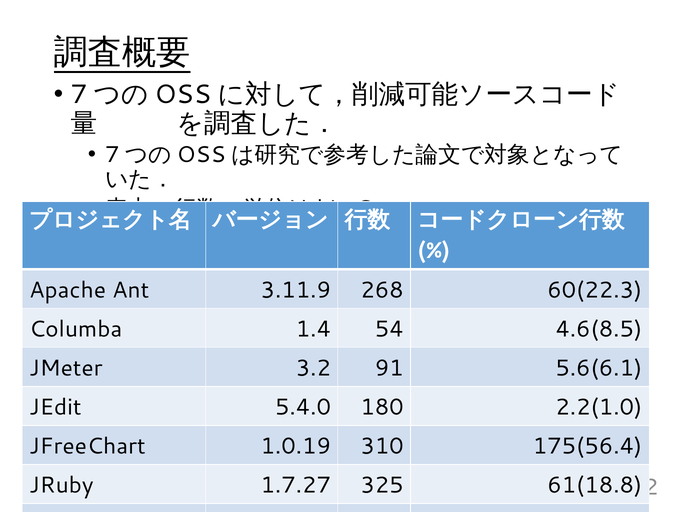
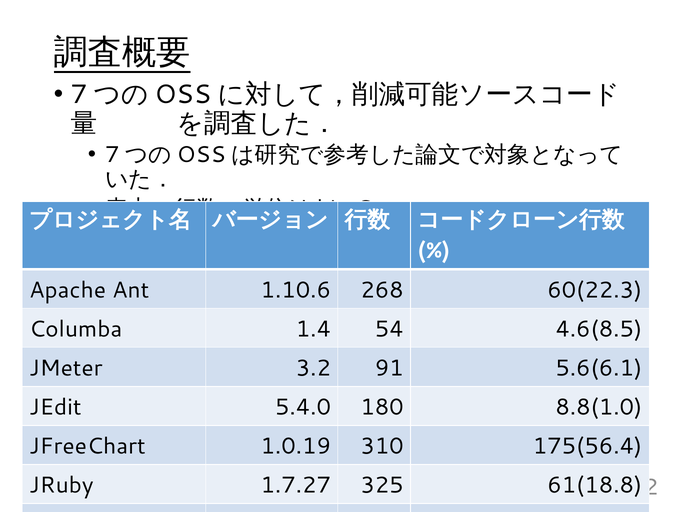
3.11.9: 3.11.9 -> 1.10.6 (296, 290)
2.2(1.0: 2.2(1.0 -> 8.8(1.0 (599, 407)
